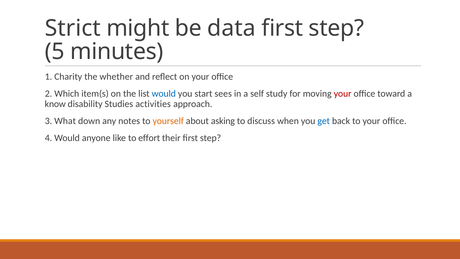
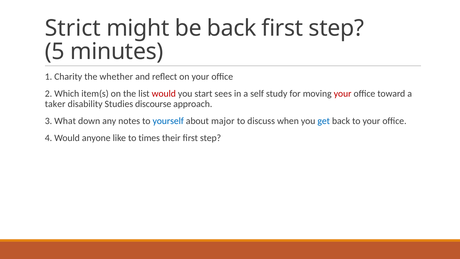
be data: data -> back (232, 28)
would colour: blue -> red (164, 94)
know: know -> taker (55, 104)
activities: activities -> discourse (153, 104)
yourself colour: orange -> blue (168, 121)
asking: asking -> major (223, 121)
effort: effort -> times (149, 138)
